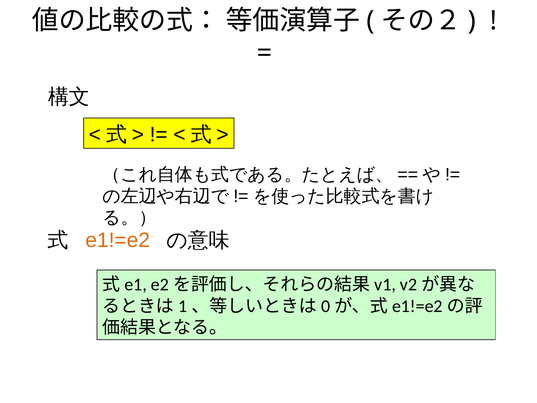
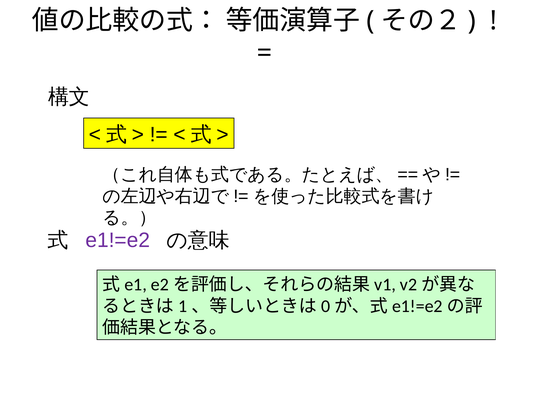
e1!=e2 colour: orange -> purple (118, 240)
